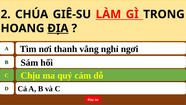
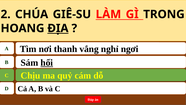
hối underline: none -> present (47, 62)
